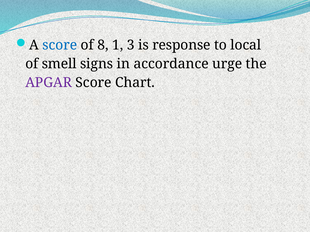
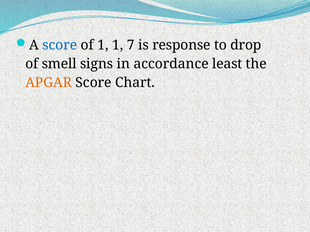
of 8: 8 -> 1 (103, 45)
3: 3 -> 7 (131, 45)
local: local -> drop (246, 45)
urge: urge -> least (227, 64)
APGAR colour: purple -> orange (49, 83)
